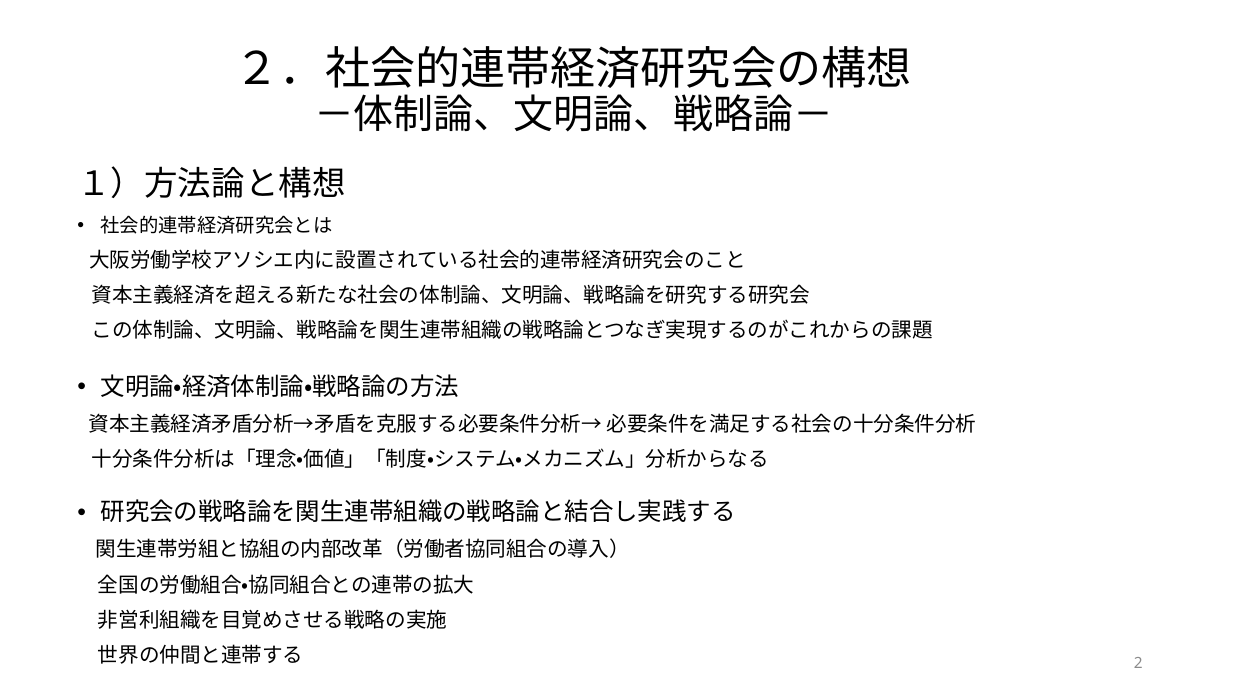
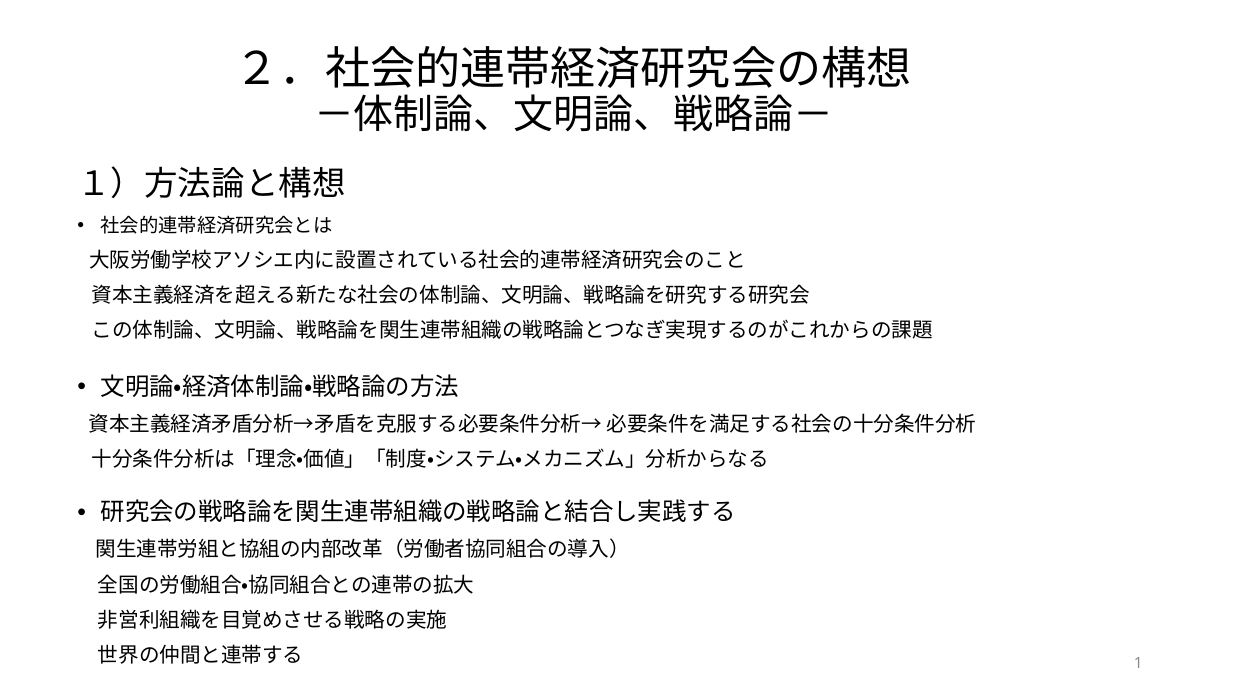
2: 2 -> 1 (1138, 663)
